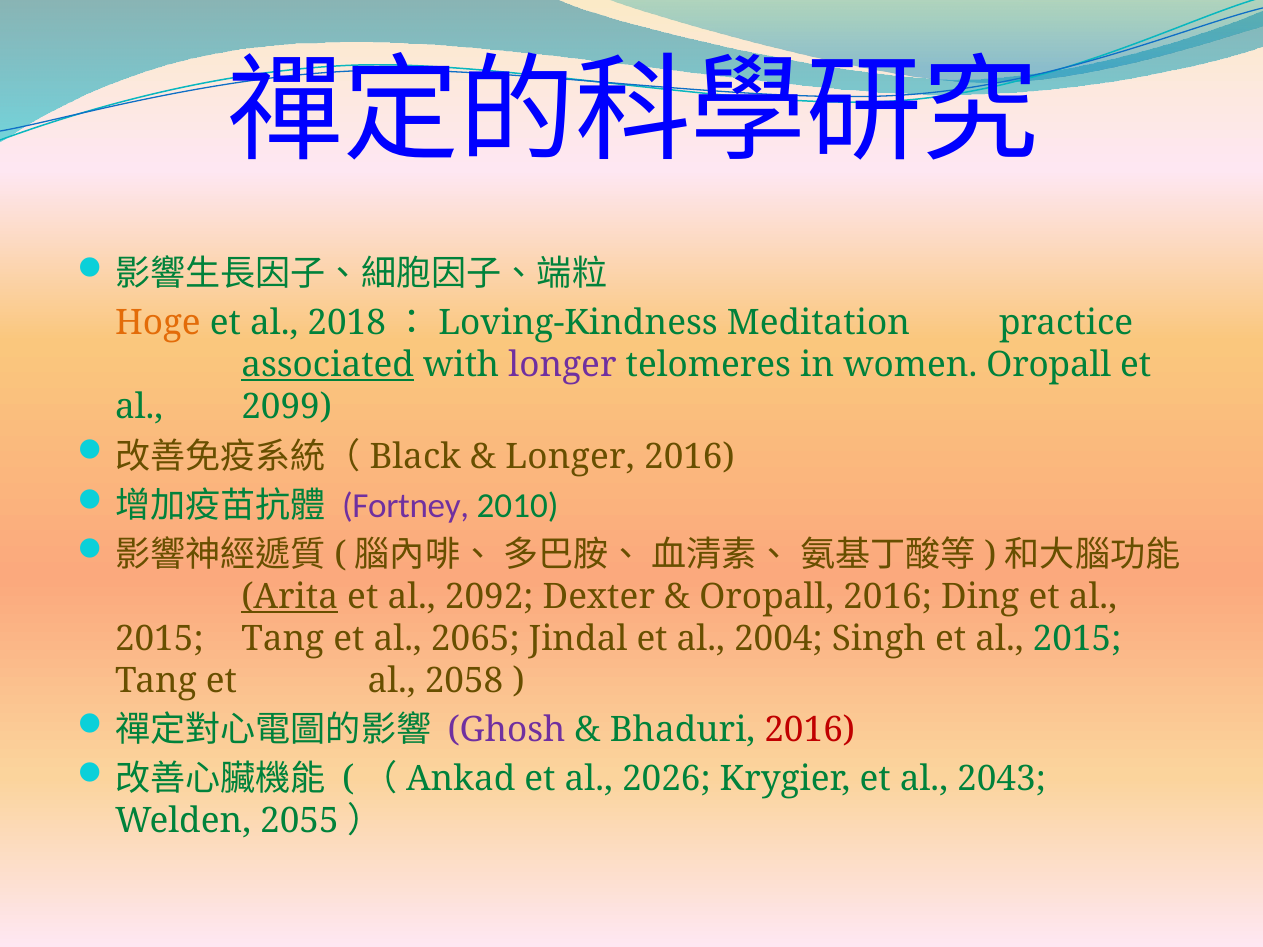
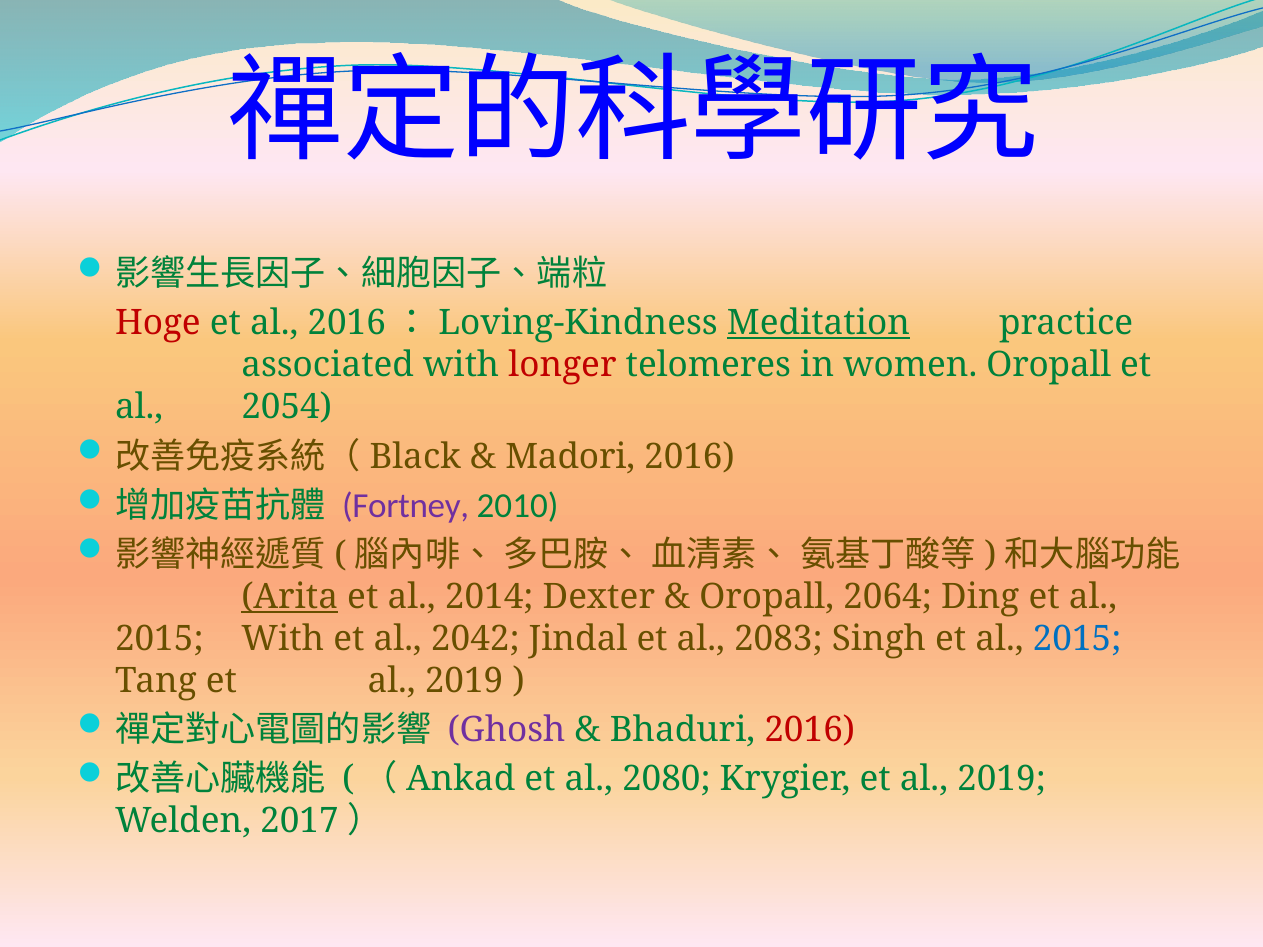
Hoge colour: orange -> red (158, 323)
al 2018: 2018 -> 2016 (347, 323)
Meditation underline: none -> present (818, 323)
associated underline: present -> none (328, 365)
longer colour: purple -> red (563, 365)
2099: 2099 -> 2054 (287, 407)
Longer: Longer -> Madori (570, 457)
2092: 2092 -> 2014 (489, 597)
Oropall 2016: 2016 -> 2064 (888, 597)
Tang: Tang -> With (283, 639)
2065: 2065 -> 2042 (475, 639)
2004: 2004 -> 2083 (778, 639)
2015 colour: green -> blue (1077, 639)
Tang et al 2058: 2058 -> 2019 (464, 681)
2026: 2026 -> 2080 (666, 779)
Krygier et al 2043: 2043 -> 2019 (1001, 779)
2055: 2055 -> 2017 (299, 822)
